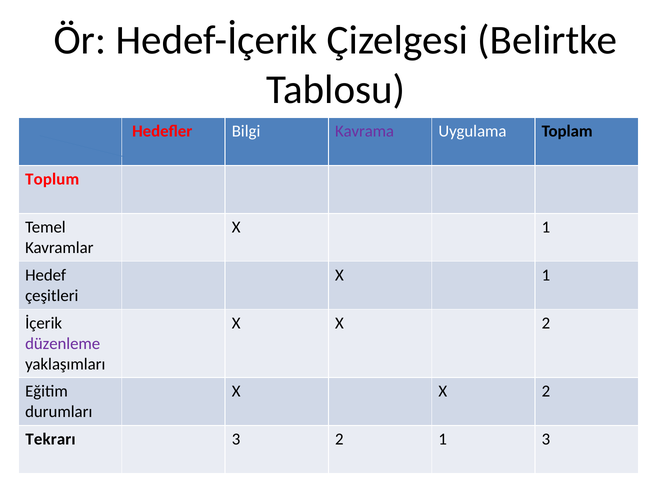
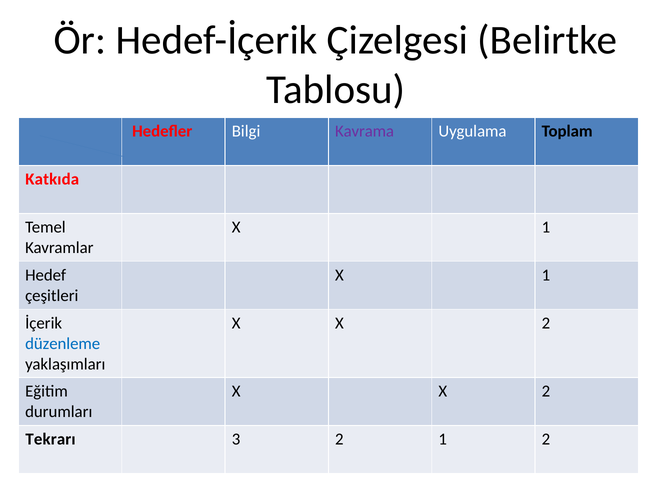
Toplum: Toplum -> Katkıda (52, 179)
düzenleme colour: purple -> blue (63, 344)
1 3: 3 -> 2 (546, 439)
